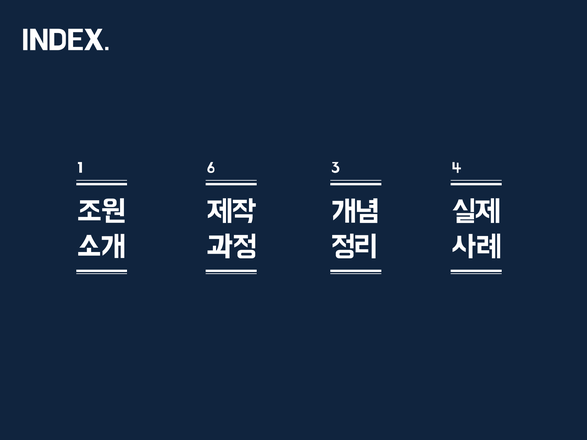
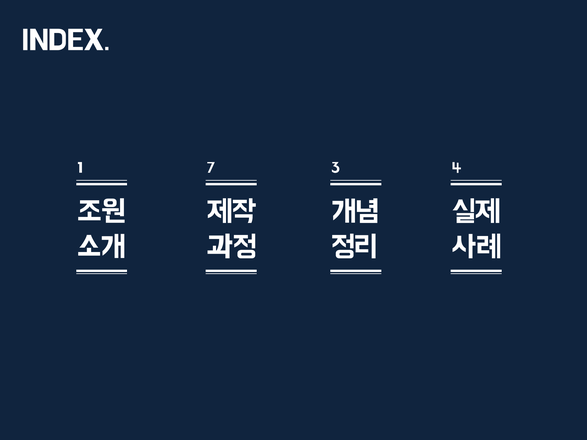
6: 6 -> 7 (211, 168)
